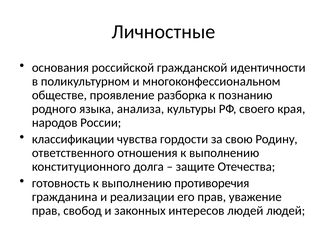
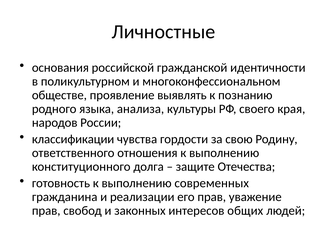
разборка: разборка -> выявлять (182, 95)
противоречия: противоречия -> современных (212, 183)
интересов людей: людей -> общих (245, 210)
